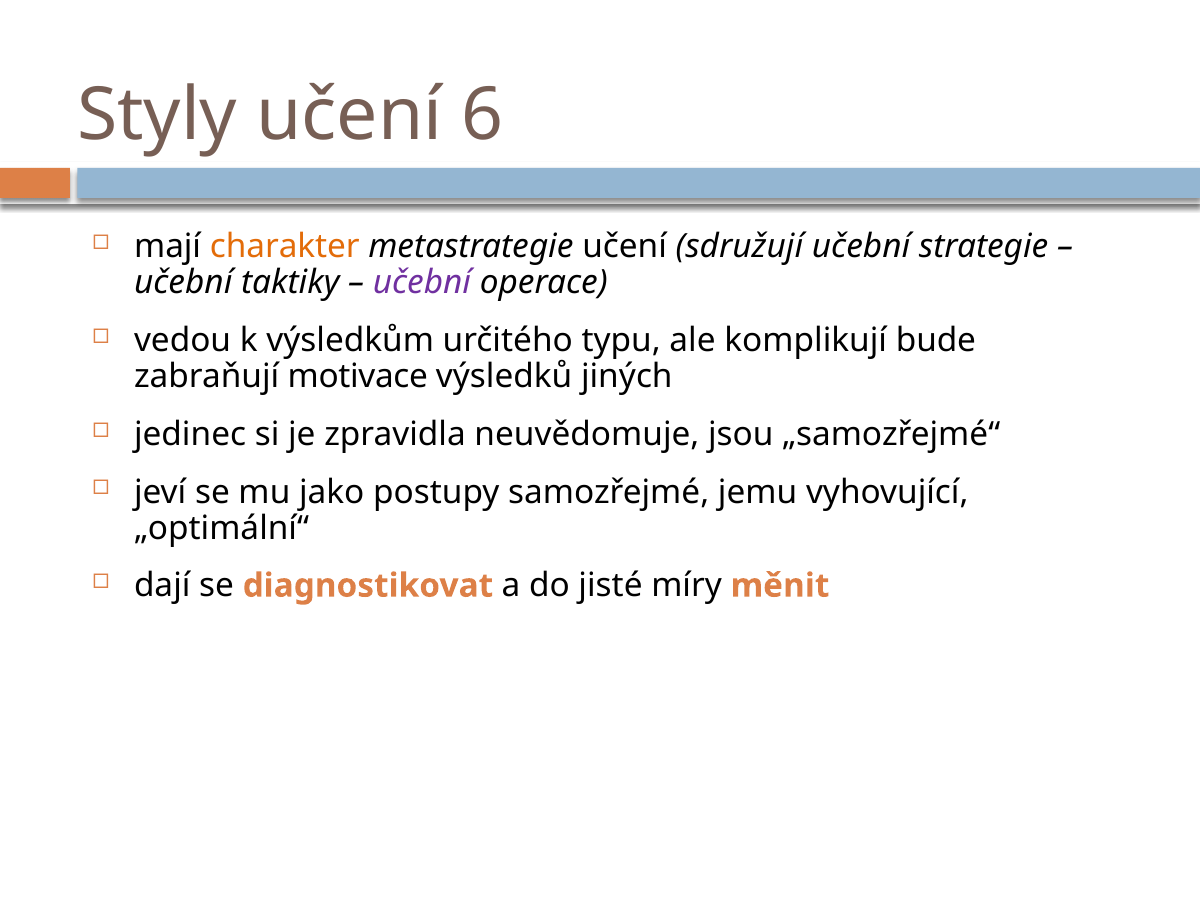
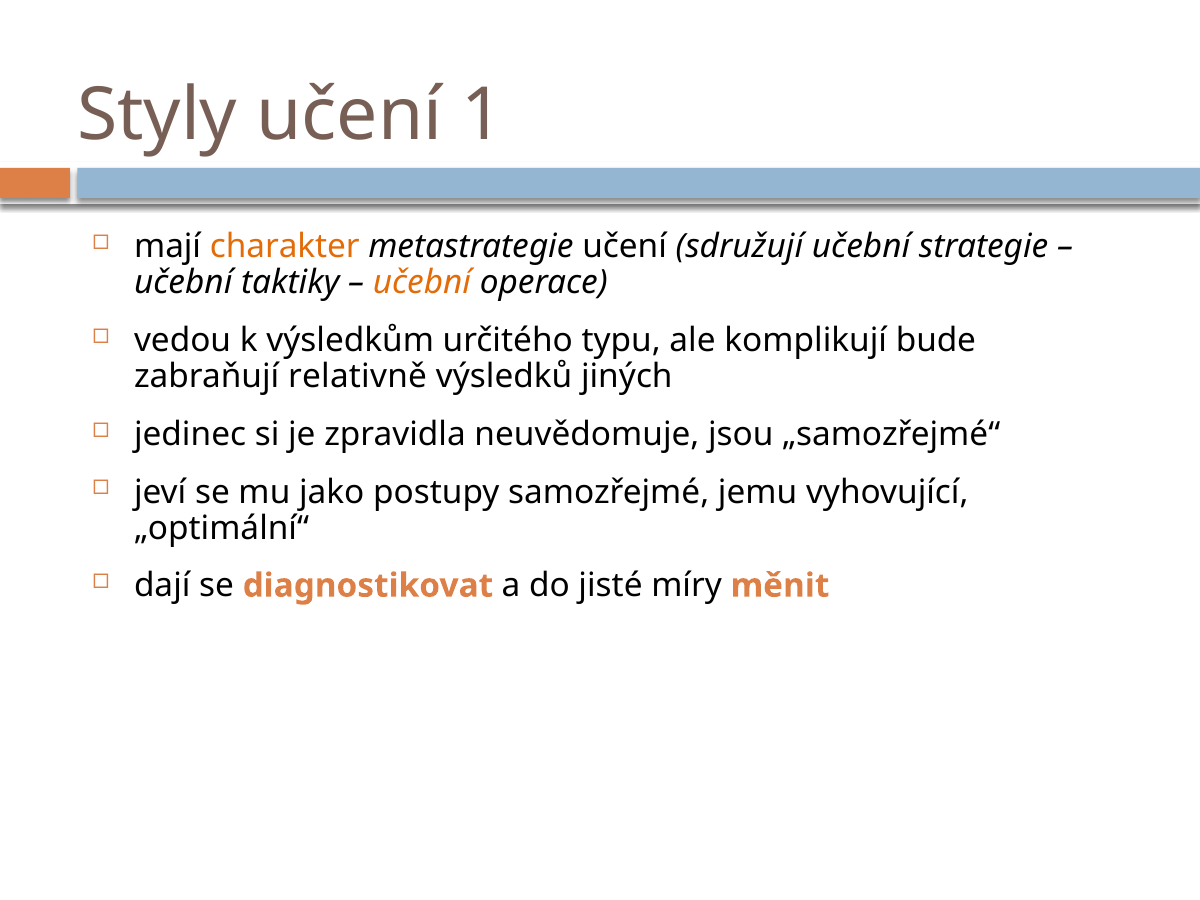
6: 6 -> 1 (482, 115)
učební colour: purple -> orange (422, 283)
motivace: motivace -> relativně (358, 377)
